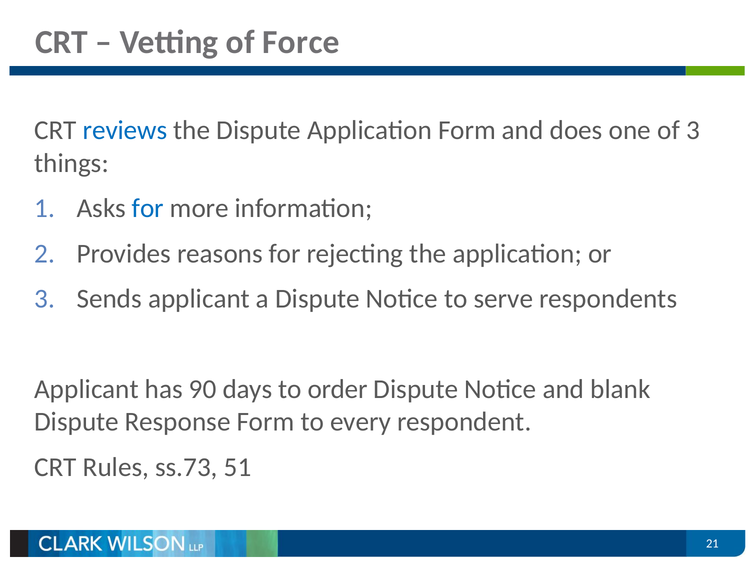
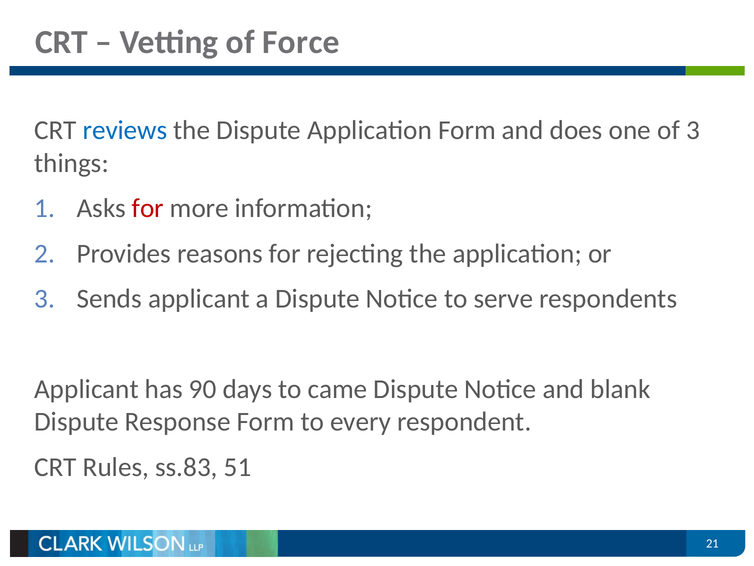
for colour: blue -> red (148, 208)
order: order -> came (338, 389)
ss.73: ss.73 -> ss.83 (186, 467)
